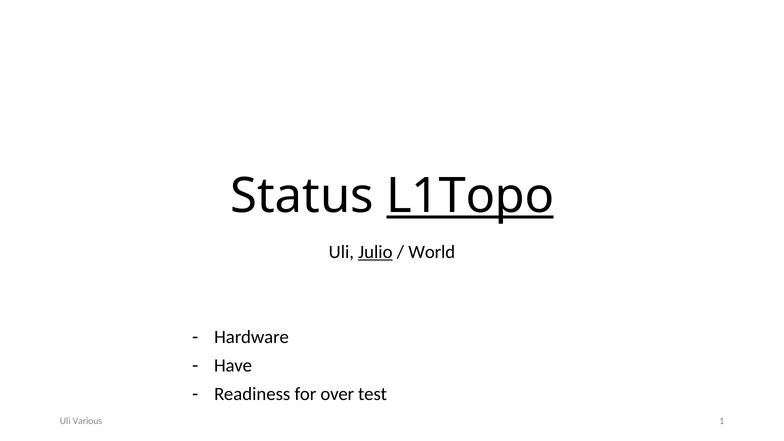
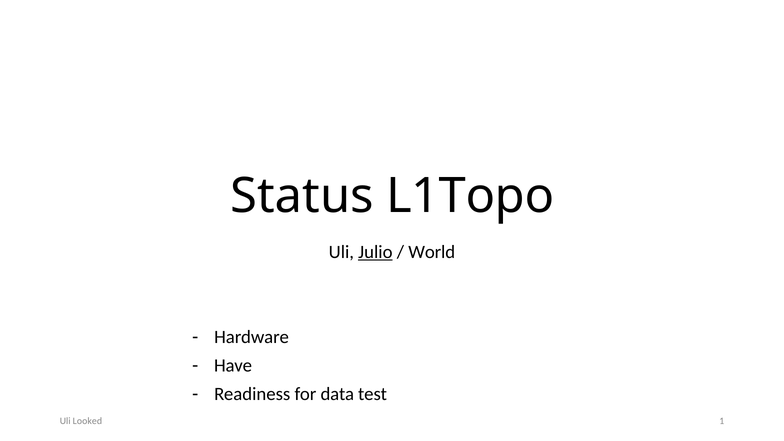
L1Topo underline: present -> none (470, 196)
over: over -> data (337, 394)
Various: Various -> Looked (87, 421)
